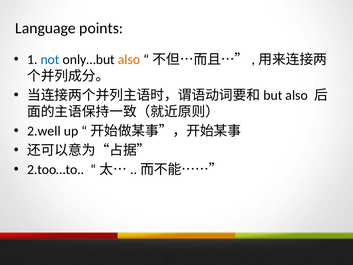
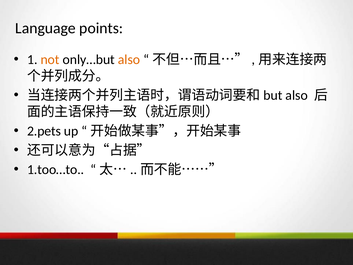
not colour: blue -> orange (50, 60)
2.well: 2.well -> 2.pets (44, 131)
2.too…to: 2.too…to -> 1.too…to (56, 169)
